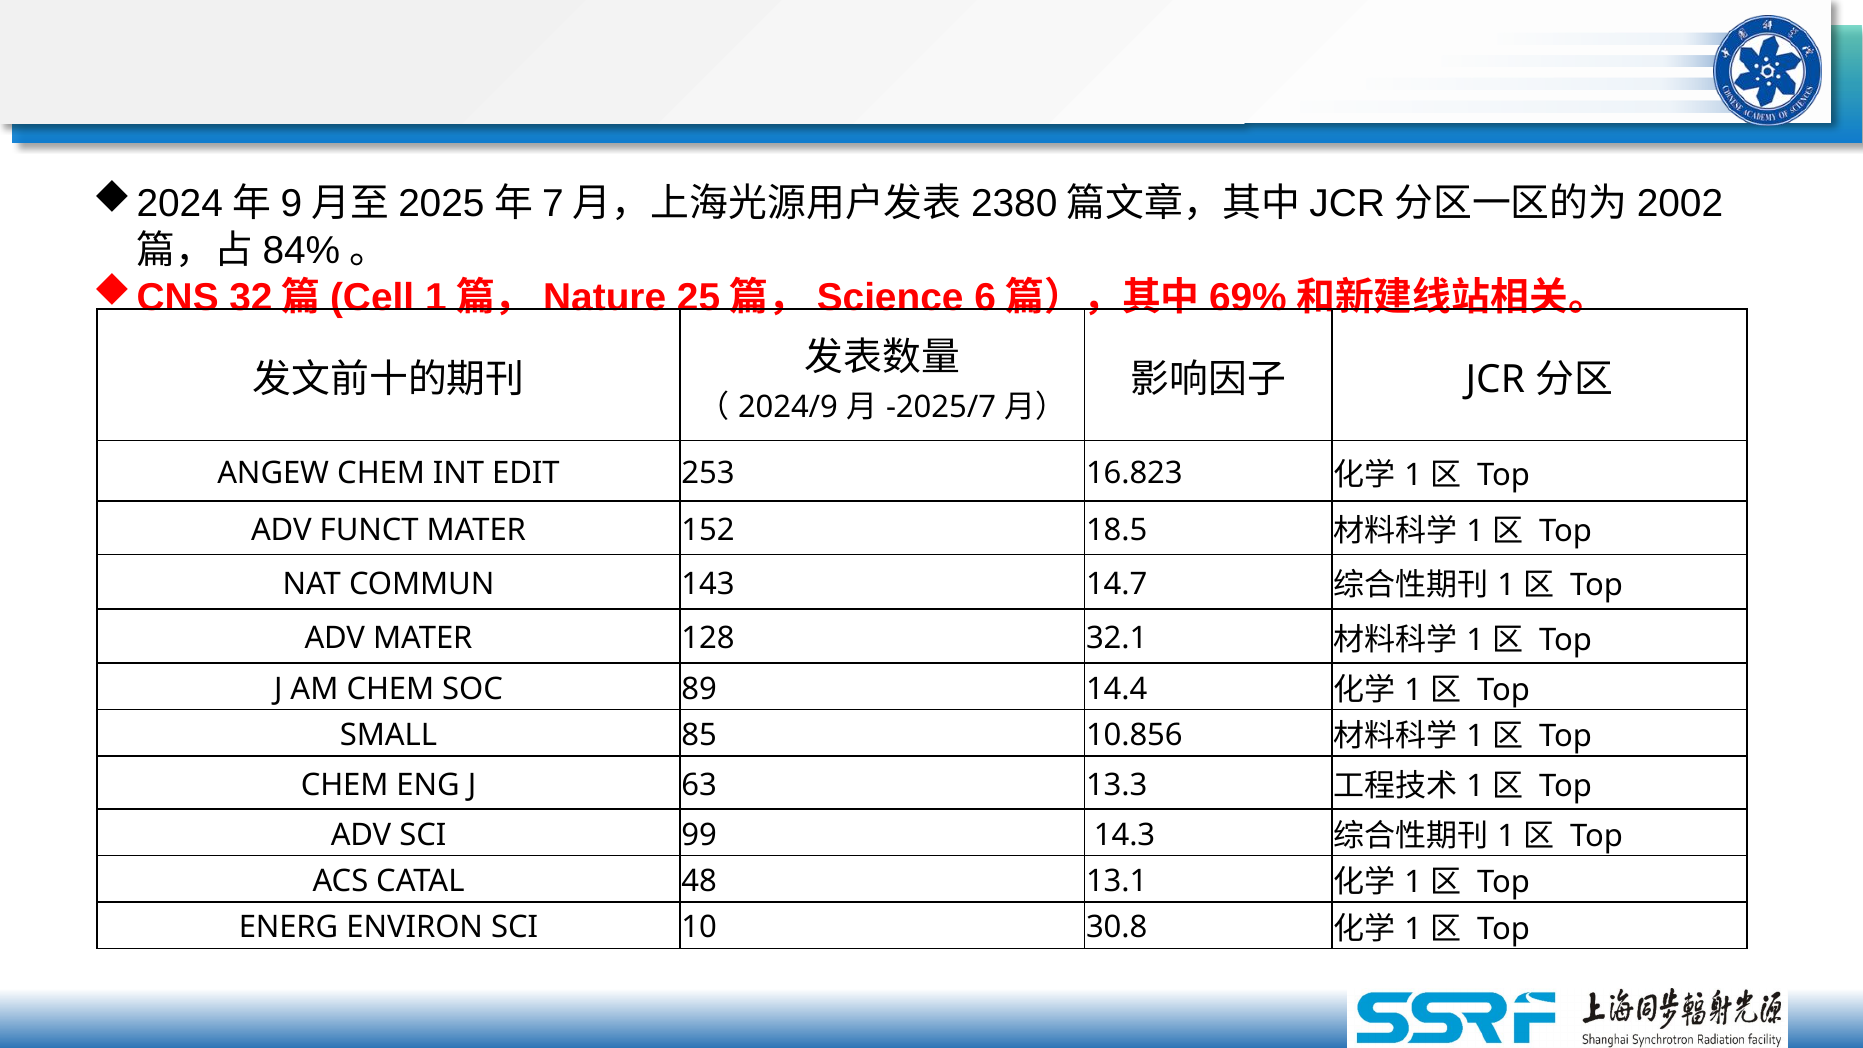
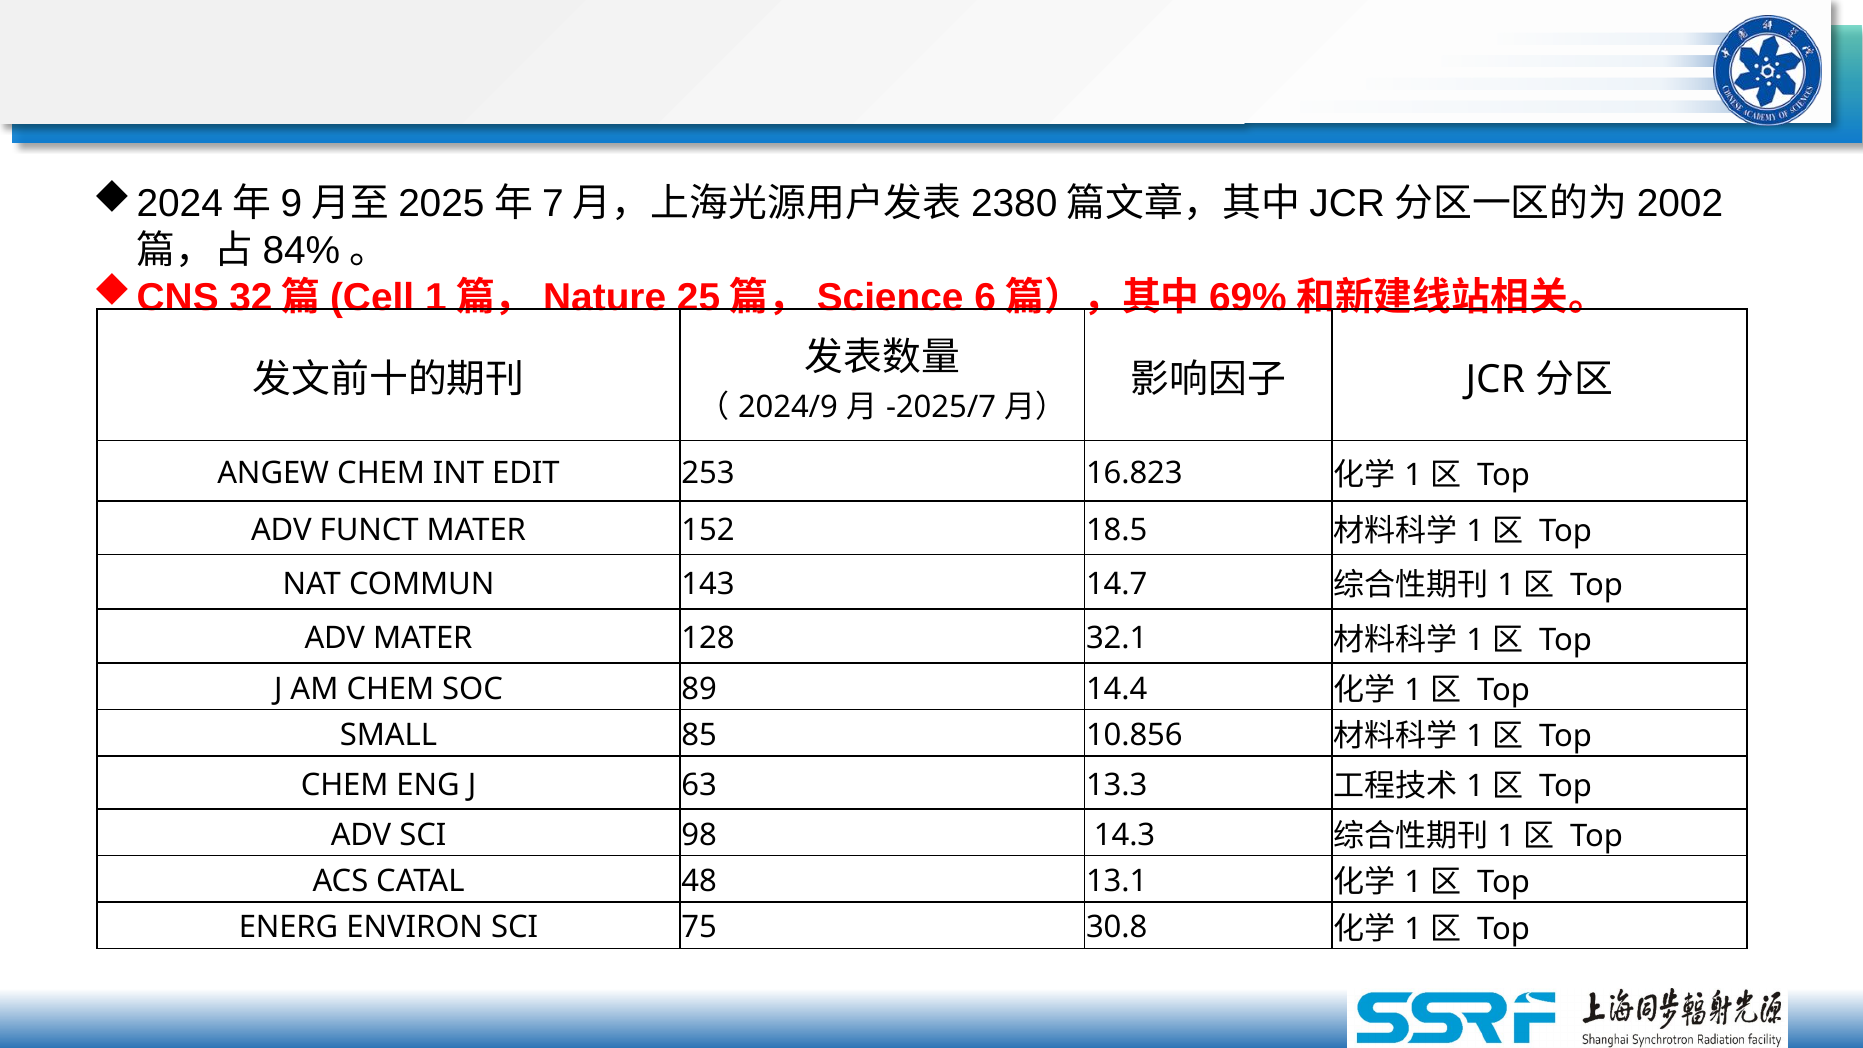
99: 99 -> 98 (699, 835)
10: 10 -> 75 (699, 928)
